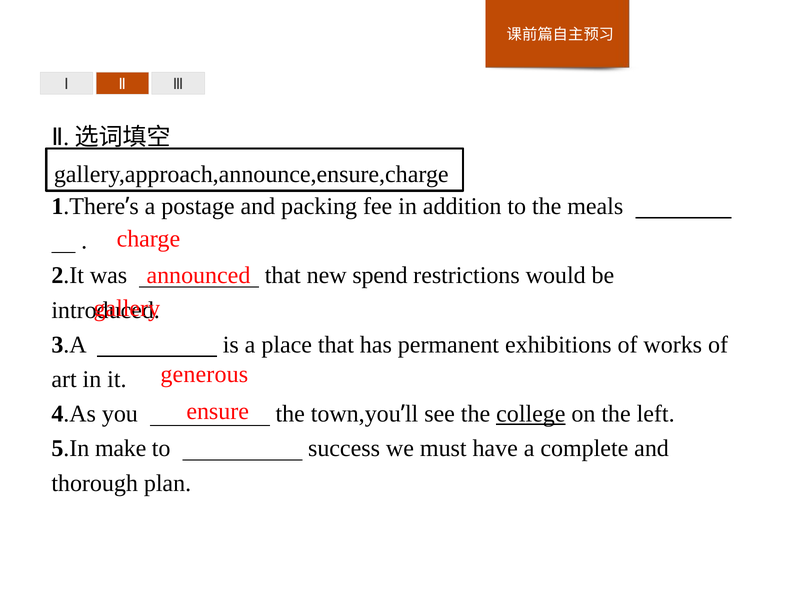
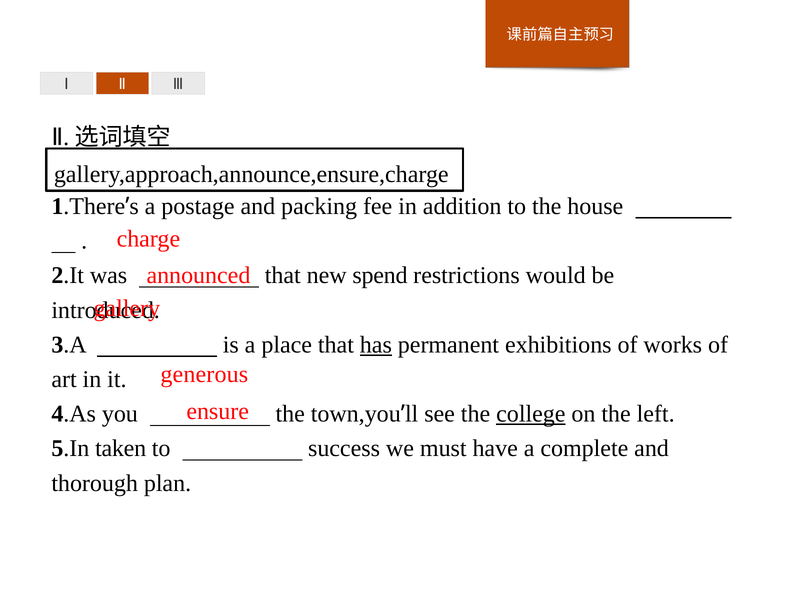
meals: meals -> house (595, 206)
has underline: none -> present (376, 345)
make: make -> taken (121, 449)
